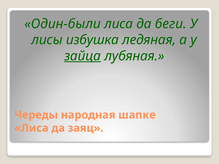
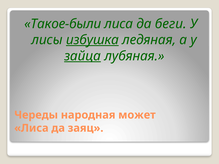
Один-были: Один-были -> Такое-были (63, 24)
избушка underline: none -> present (92, 40)
шапке: шапке -> может (137, 115)
